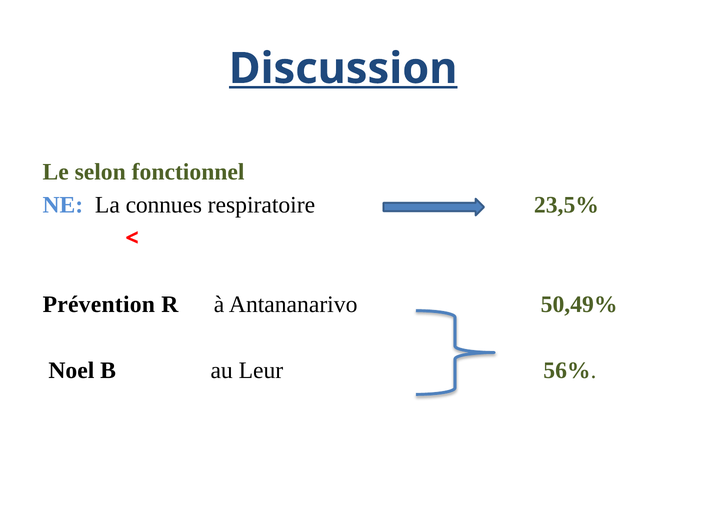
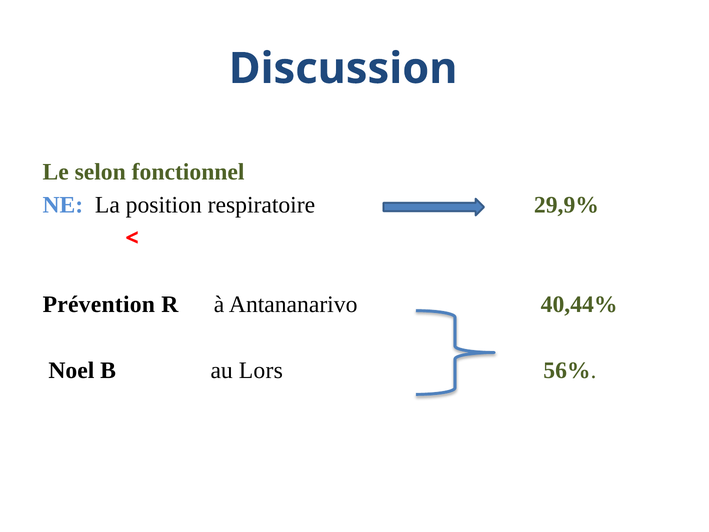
Discussion underline: present -> none (343, 69)
connues: connues -> position (164, 205)
23,5%: 23,5% -> 29,9% (566, 205)
50,49%: 50,49% -> 40,44% (579, 304)
Leur: Leur -> Lors (261, 370)
